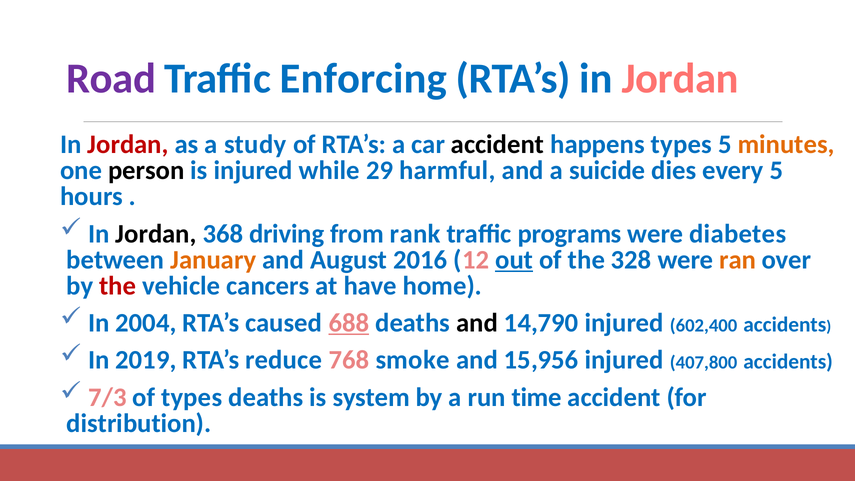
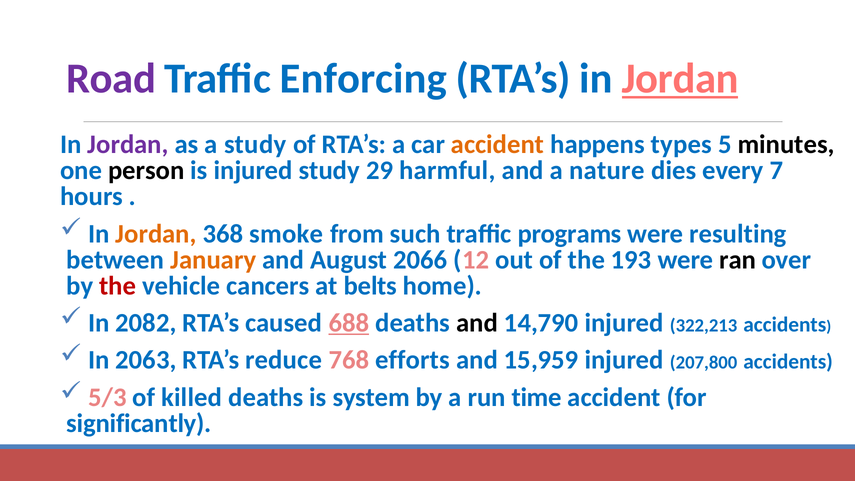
Jordan underline: none -> present (680, 79)
Jordan colour: red -> purple (128, 145)
accident colour: black -> orange (498, 145)
minutes colour: orange -> black (786, 145)
injured while: while -> study (329, 171)
suicide: suicide -> nature (607, 171)
every 5: 5 -> 7 (776, 171)
Jordan colour: black -> orange (156, 234)
driving: driving -> smoke (286, 234)
rank: rank -> such (415, 234)
diabetes: diabetes -> resulting (738, 234)
2016: 2016 -> 2066 (420, 260)
out underline: present -> none (514, 260)
328: 328 -> 193 (631, 260)
ran colour: orange -> black (738, 260)
have: have -> belts (370, 286)
2004: 2004 -> 2082 (146, 323)
602,400: 602,400 -> 322,213 (704, 325)
2019: 2019 -> 2063 (146, 360)
smoke: smoke -> efforts (413, 360)
15,956: 15,956 -> 15,959 (541, 360)
407,800: 407,800 -> 207,800 (704, 363)
7/3: 7/3 -> 5/3 (107, 397)
of types: types -> killed (192, 397)
distribution: distribution -> significantly (139, 423)
